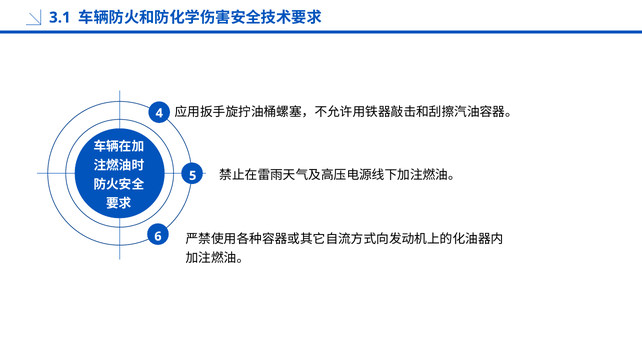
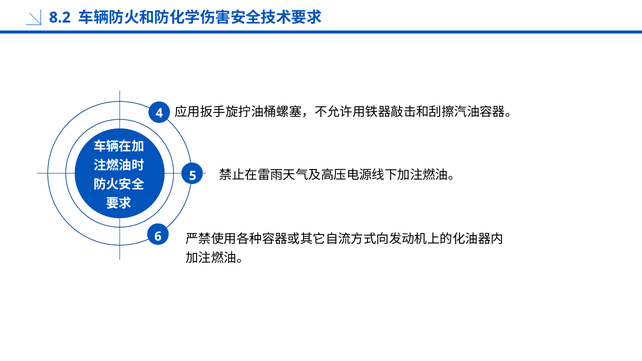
3.1: 3.1 -> 8.2 (60, 18)
